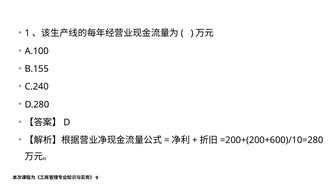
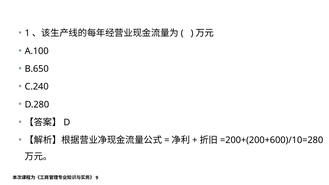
B.155: B.155 -> B.650 (37, 69)
